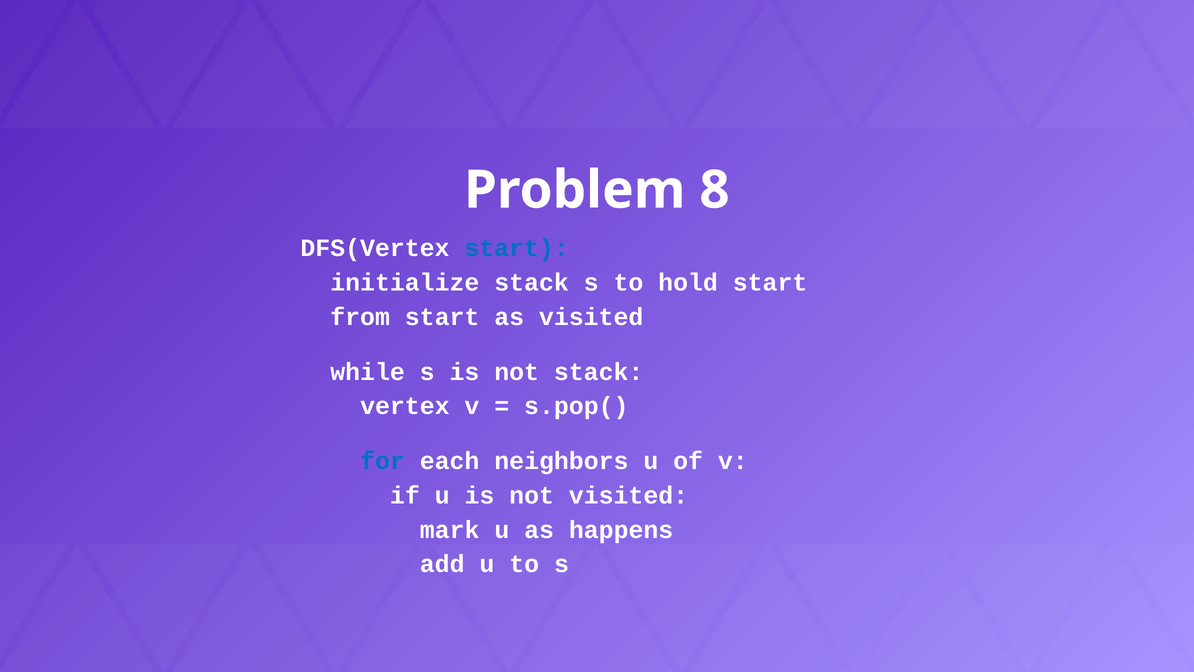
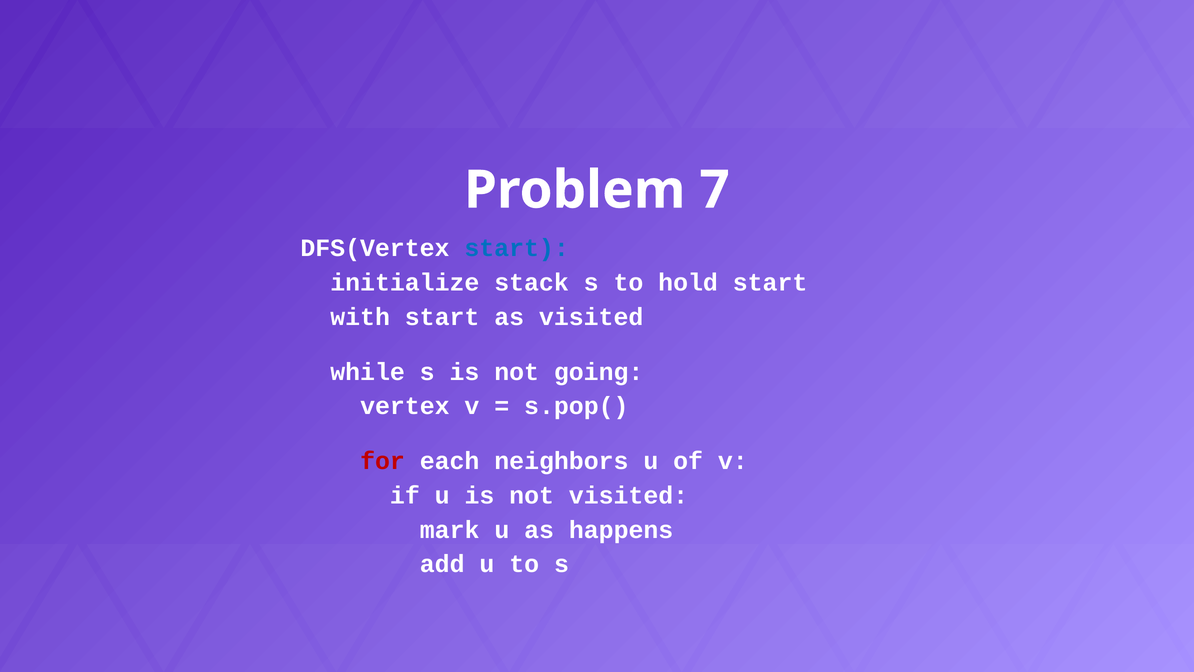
8: 8 -> 7 (715, 190)
from: from -> with (360, 317)
not stack: stack -> going (599, 372)
for colour: blue -> red (382, 461)
